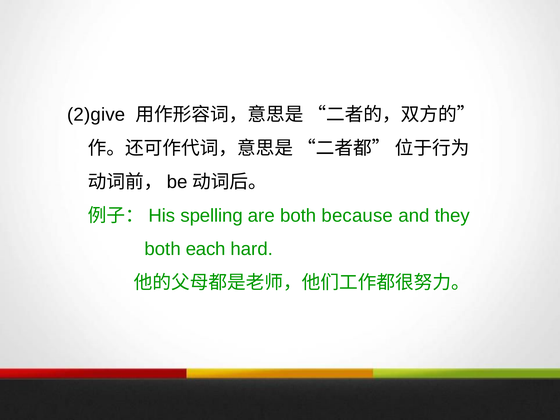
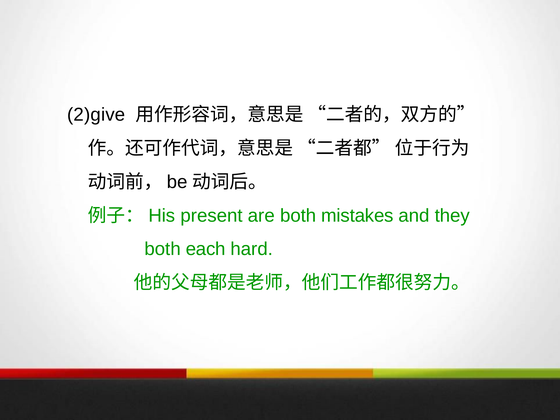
spelling: spelling -> present (212, 216)
because: because -> mistakes (357, 216)
